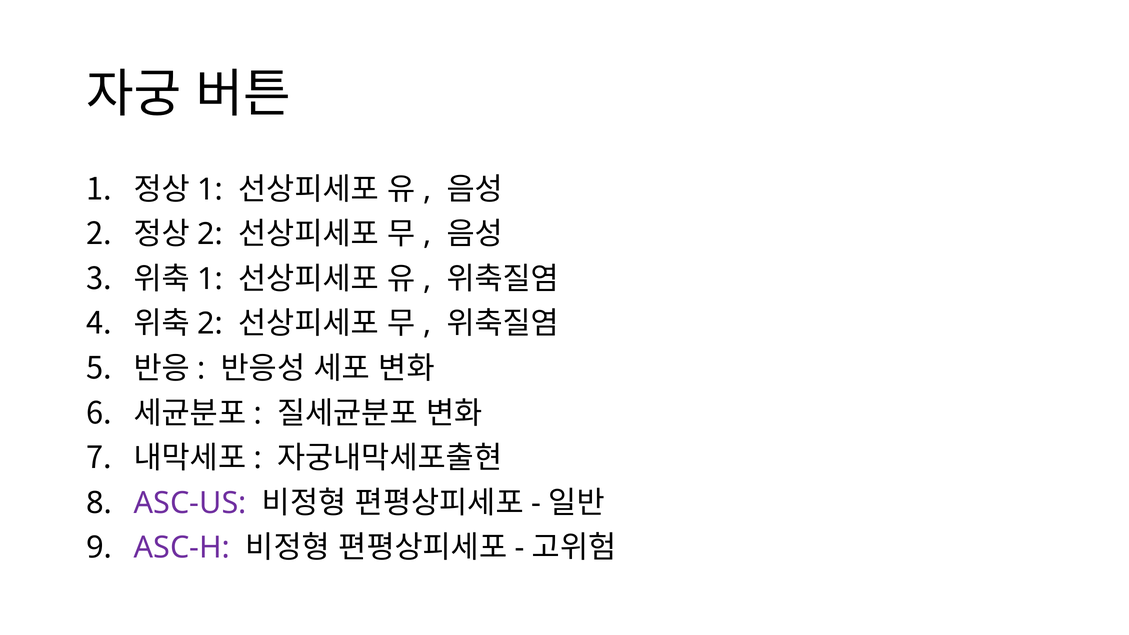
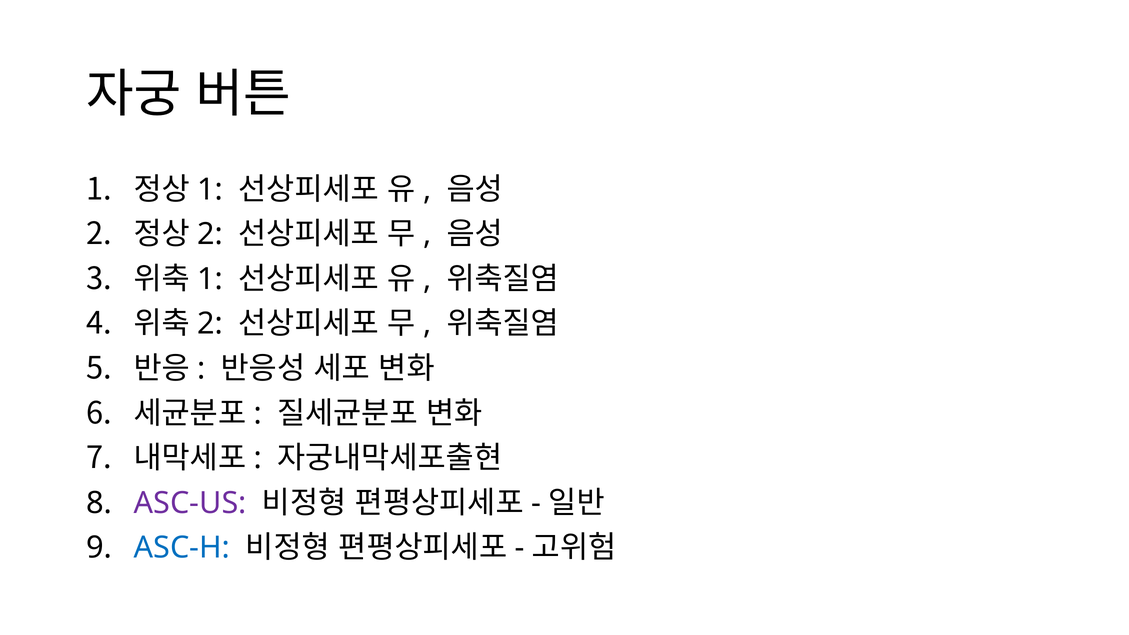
ASC-H colour: purple -> blue (182, 548)
